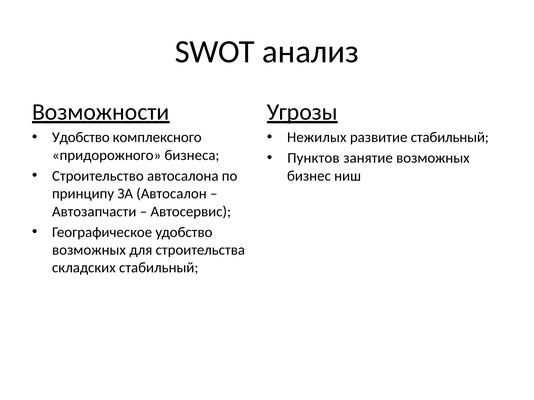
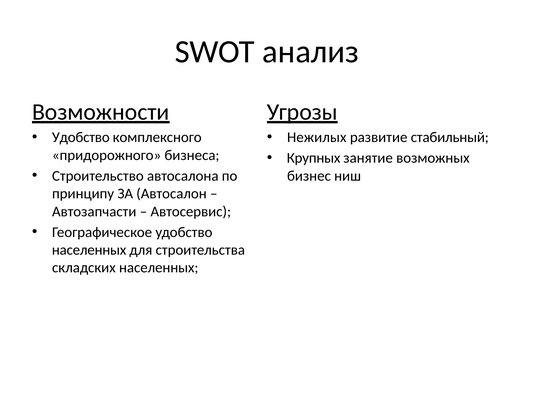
Пунктов: Пунктов -> Крупных (314, 158)
возможных: возможных -> населенных (89, 250)
складских стабильный: стабильный -> населенных (159, 268)
